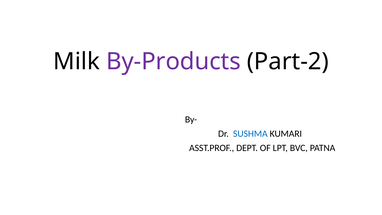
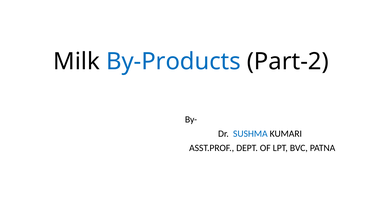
By-Products colour: purple -> blue (173, 61)
